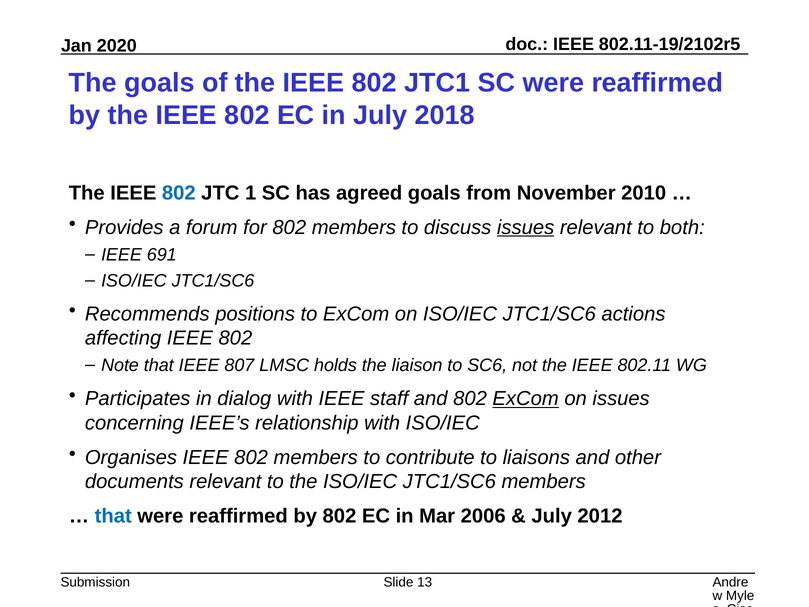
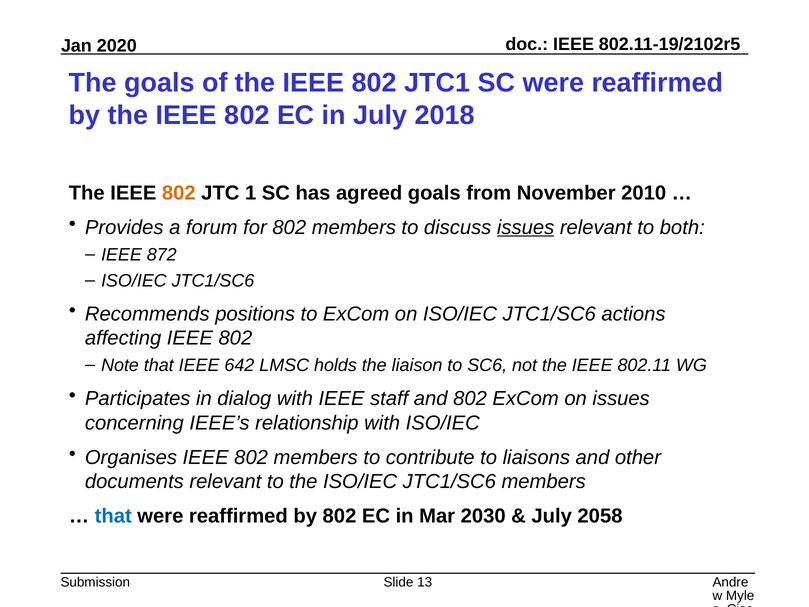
802 colour: blue -> orange (179, 193)
691: 691 -> 872 (162, 255)
807: 807 -> 642 (239, 365)
ExCom underline: present -> none (526, 399)
2006: 2006 -> 2030 (483, 516)
2012: 2012 -> 2058 (600, 516)
